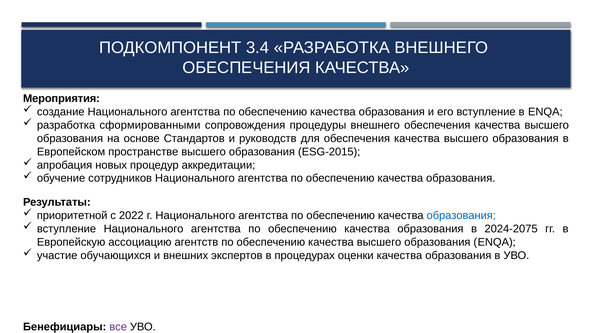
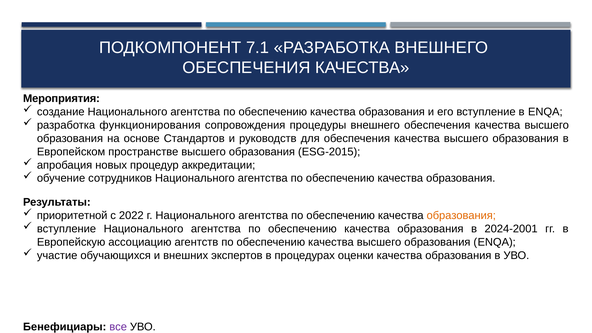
3.4: 3.4 -> 7.1 (258, 48)
сформированными: сформированными -> функционирования (150, 125)
образования colour: blue -> orange (461, 215)
2024-2075: 2024-2075 -> 2024-2001 (511, 229)
